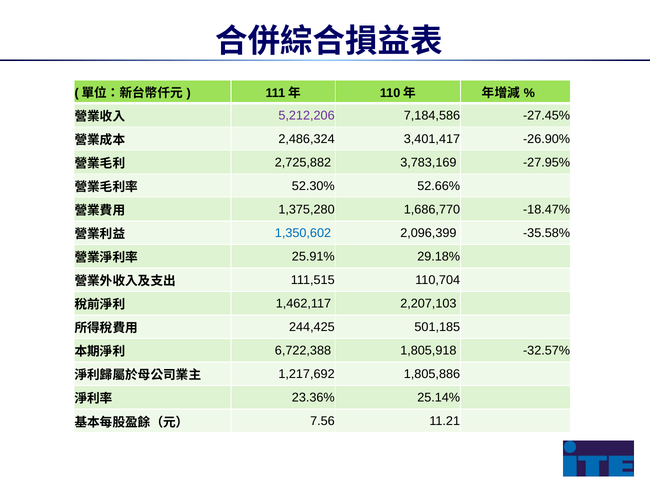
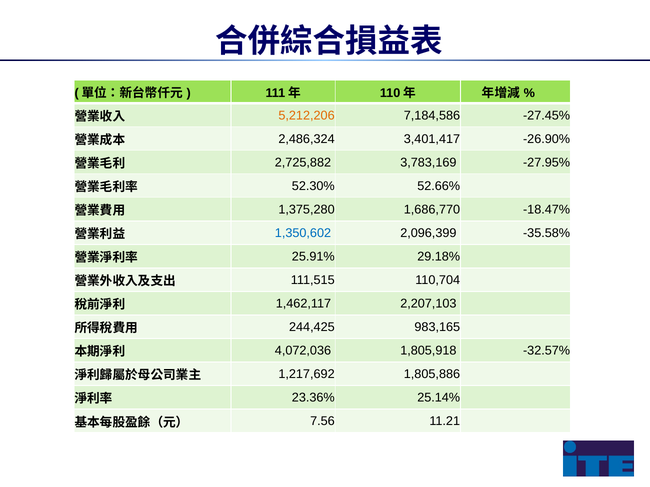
5,212,206 colour: purple -> orange (307, 116)
501,185: 501,185 -> 983,165 (437, 327)
6,722,388: 6,722,388 -> 4,072,036 (303, 351)
